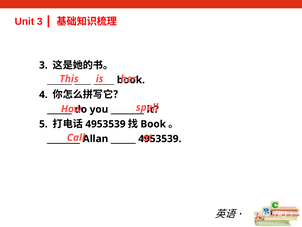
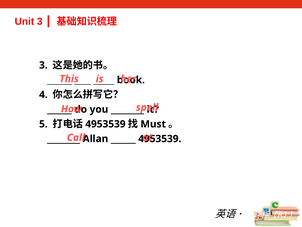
Book: Book -> Must (153, 124)
